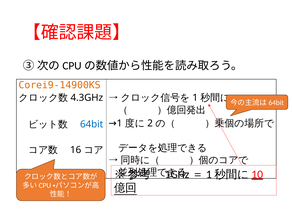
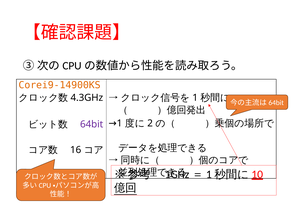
64bit colour: blue -> purple (92, 124)
